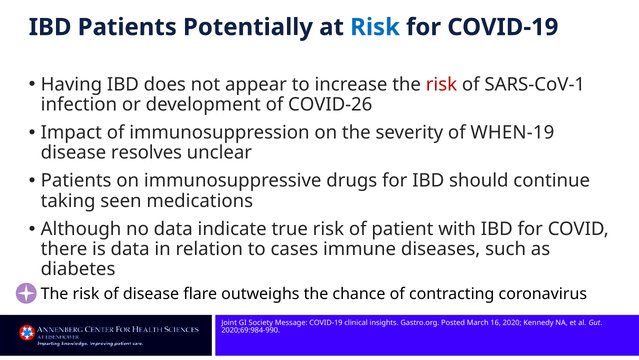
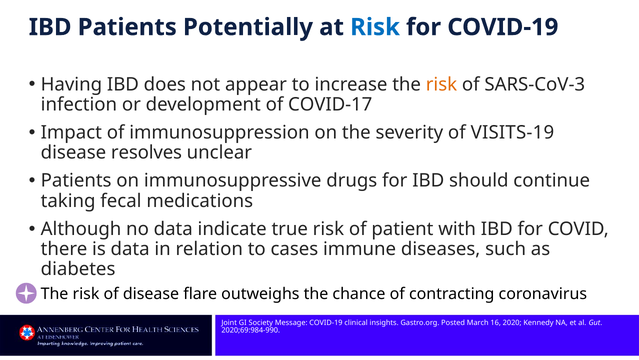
risk colour: red -> orange (441, 84)
SARS-CoV-1: SARS-CoV-1 -> SARS-CoV-3 (535, 84)
COVID-26: COVID-26 -> COVID-17 (330, 104)
WHEN-19: WHEN-19 -> VISITS-19 (512, 132)
seen: seen -> fecal (121, 201)
